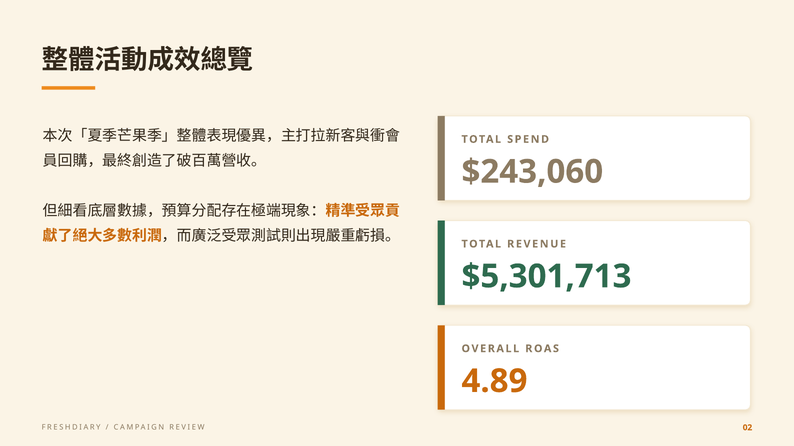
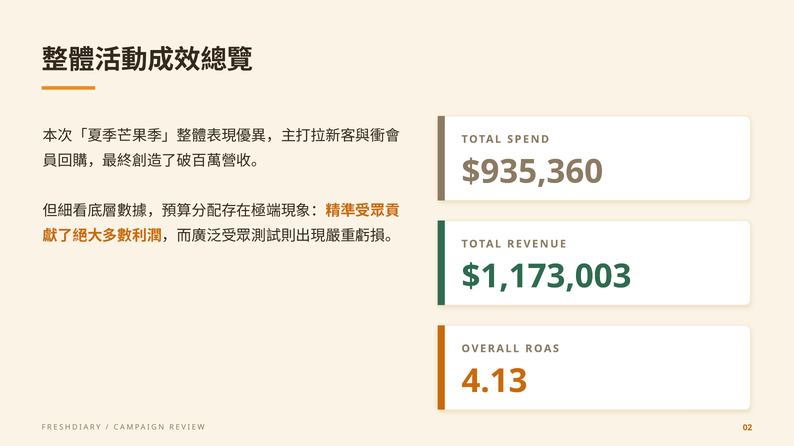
$243,060: $243,060 -> $935,360 (532, 172)
$5,301,713: $5,301,713 -> $1,173,003 (547, 277)
4.89: 4.89 -> 4.13 (494, 382)
